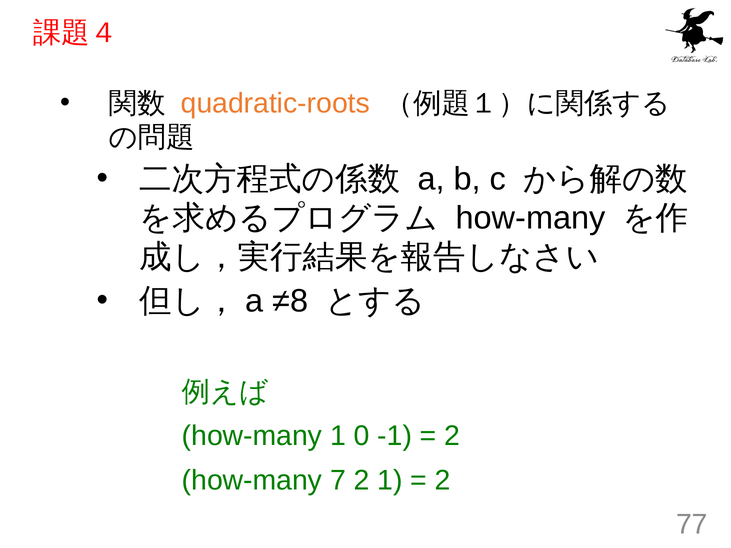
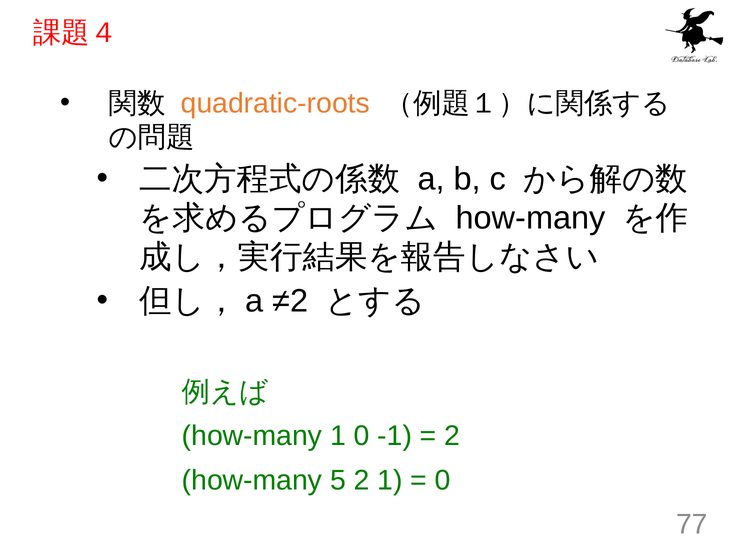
≠8: ≠8 -> ≠2 (290, 301)
7: 7 -> 5 (338, 480)
2: 2 -> 0 (443, 480)
